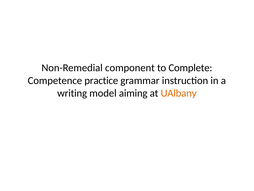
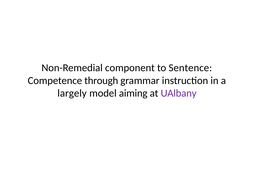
Complete: Complete -> Sentence (190, 68)
practice: practice -> through (101, 80)
writing: writing -> largely (72, 93)
UAlbany colour: orange -> purple (179, 93)
